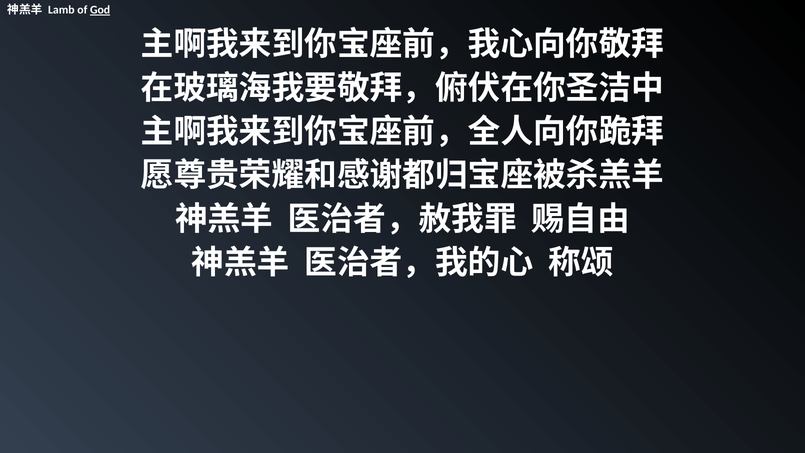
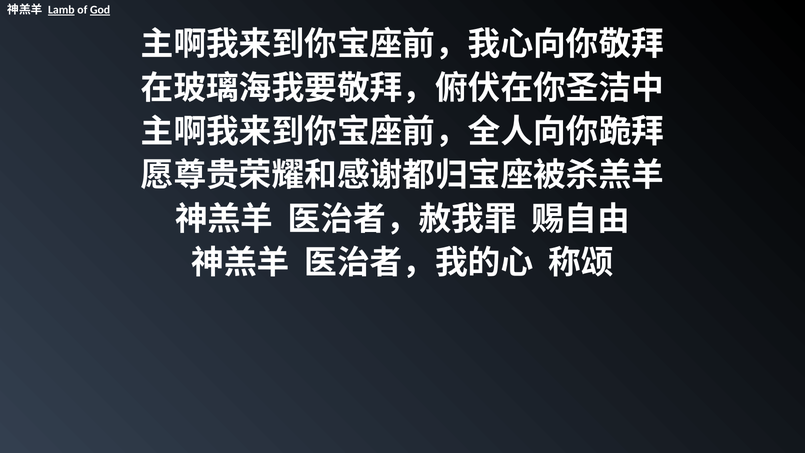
Lamb underline: none -> present (61, 10)
